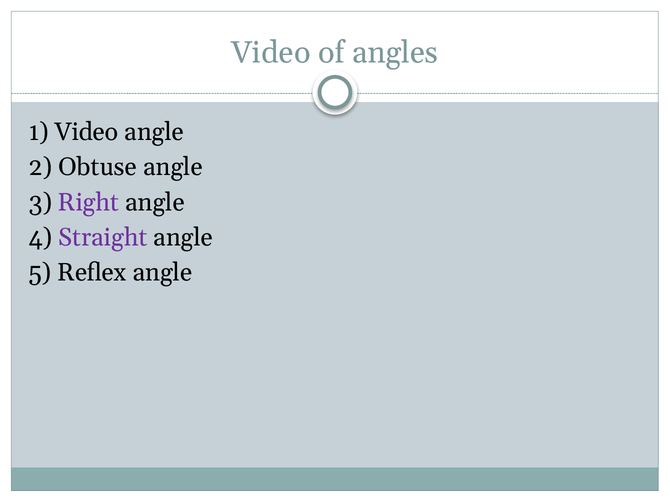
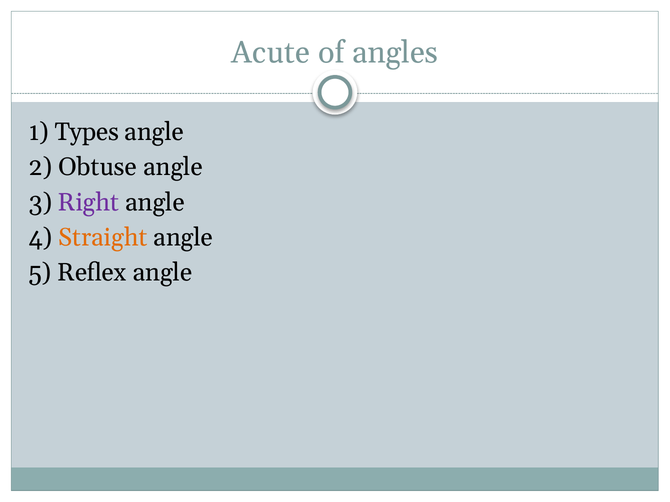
Video: Video -> Acute (271, 53)
1 Video: Video -> Types (87, 132)
Straight colour: purple -> orange (103, 238)
